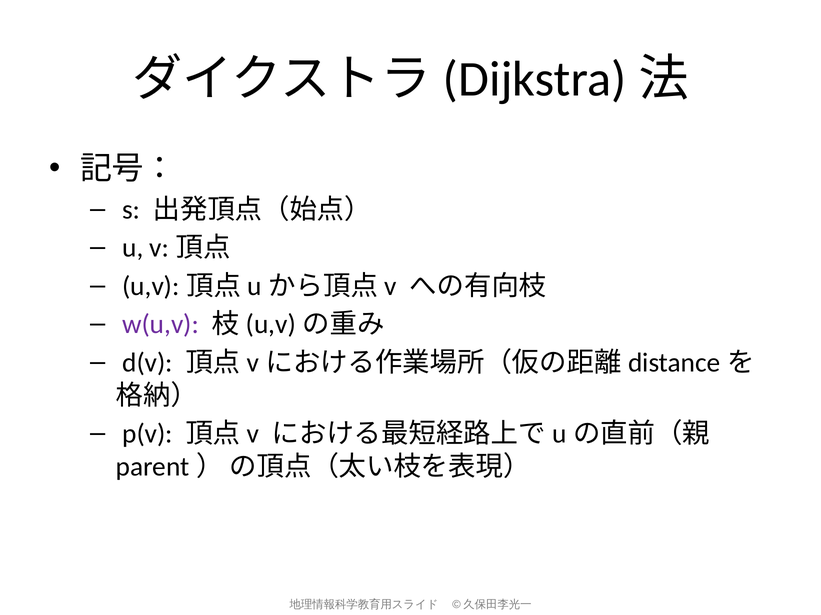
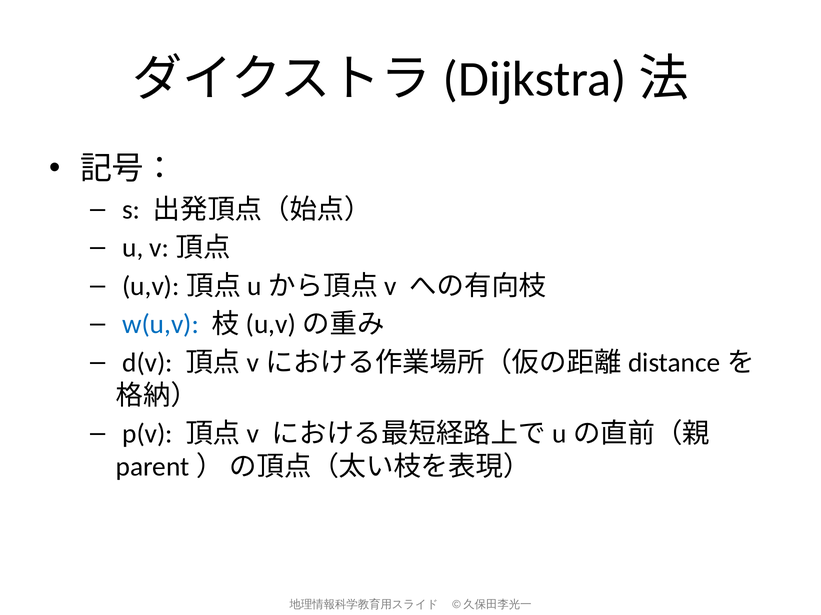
w(u,v colour: purple -> blue (161, 325)
